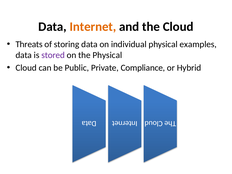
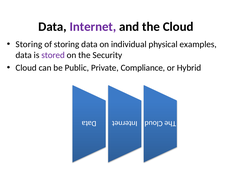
Internet colour: orange -> purple (93, 27)
Threats: Threats -> Storing (29, 44)
the Physical: Physical -> Security (107, 55)
